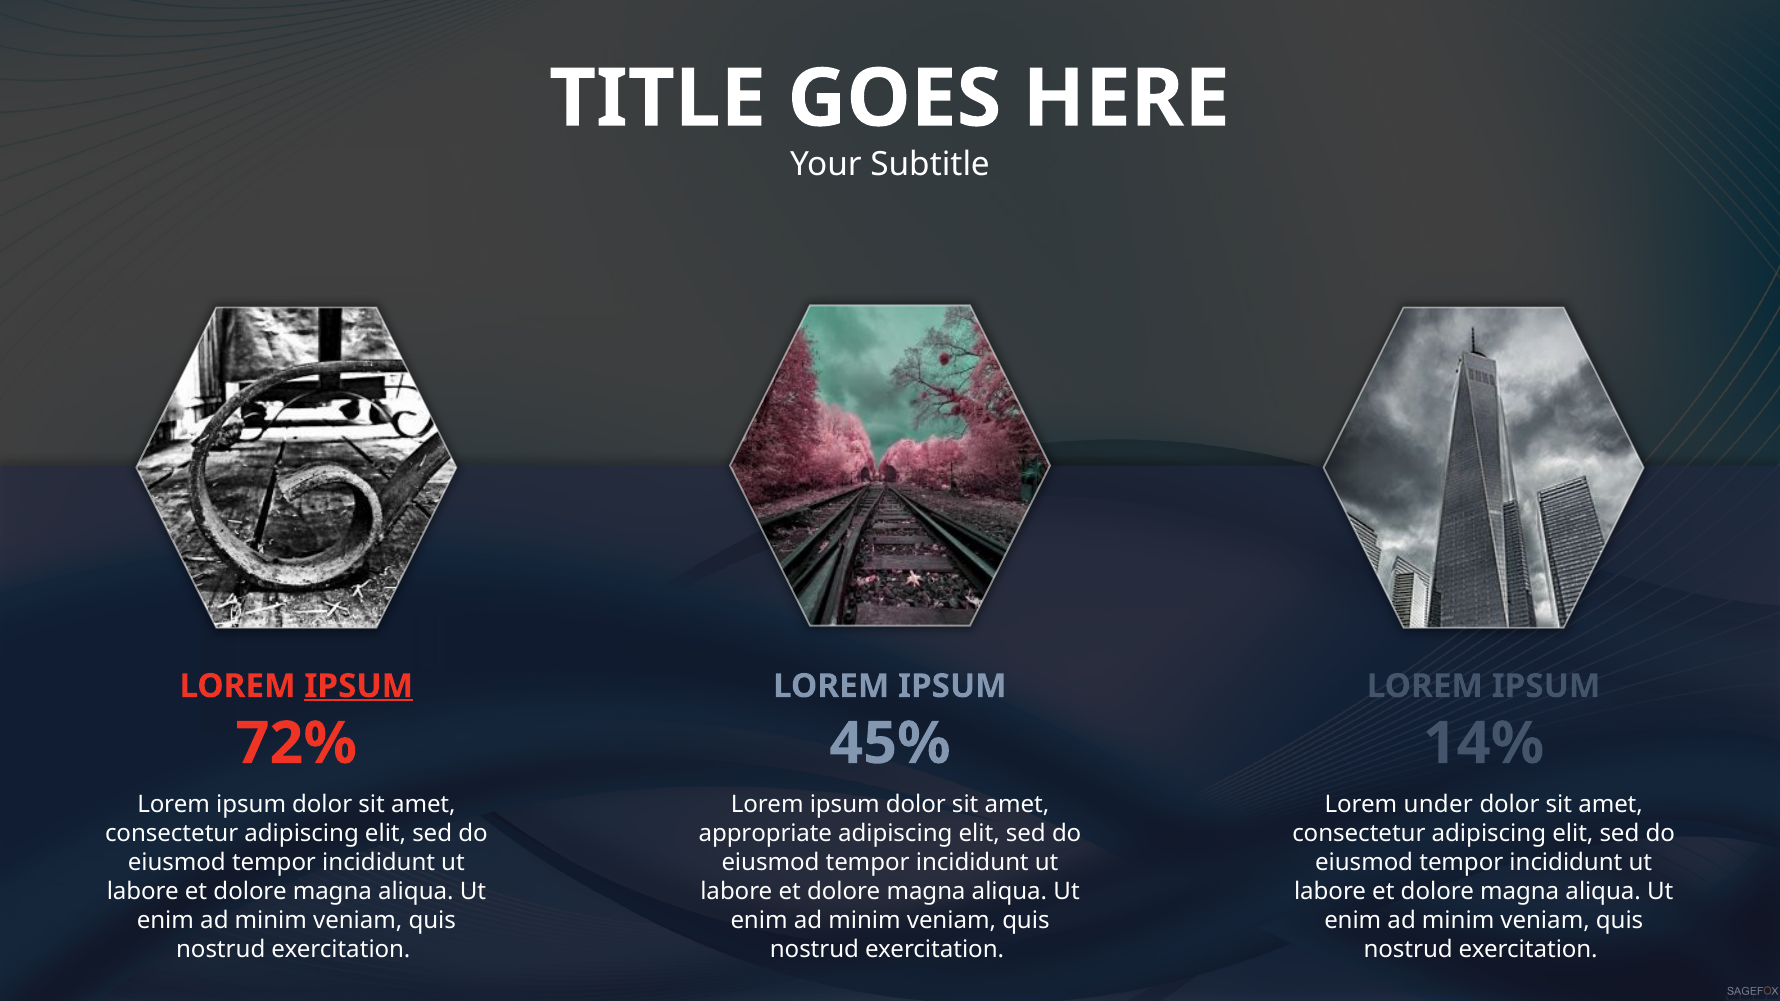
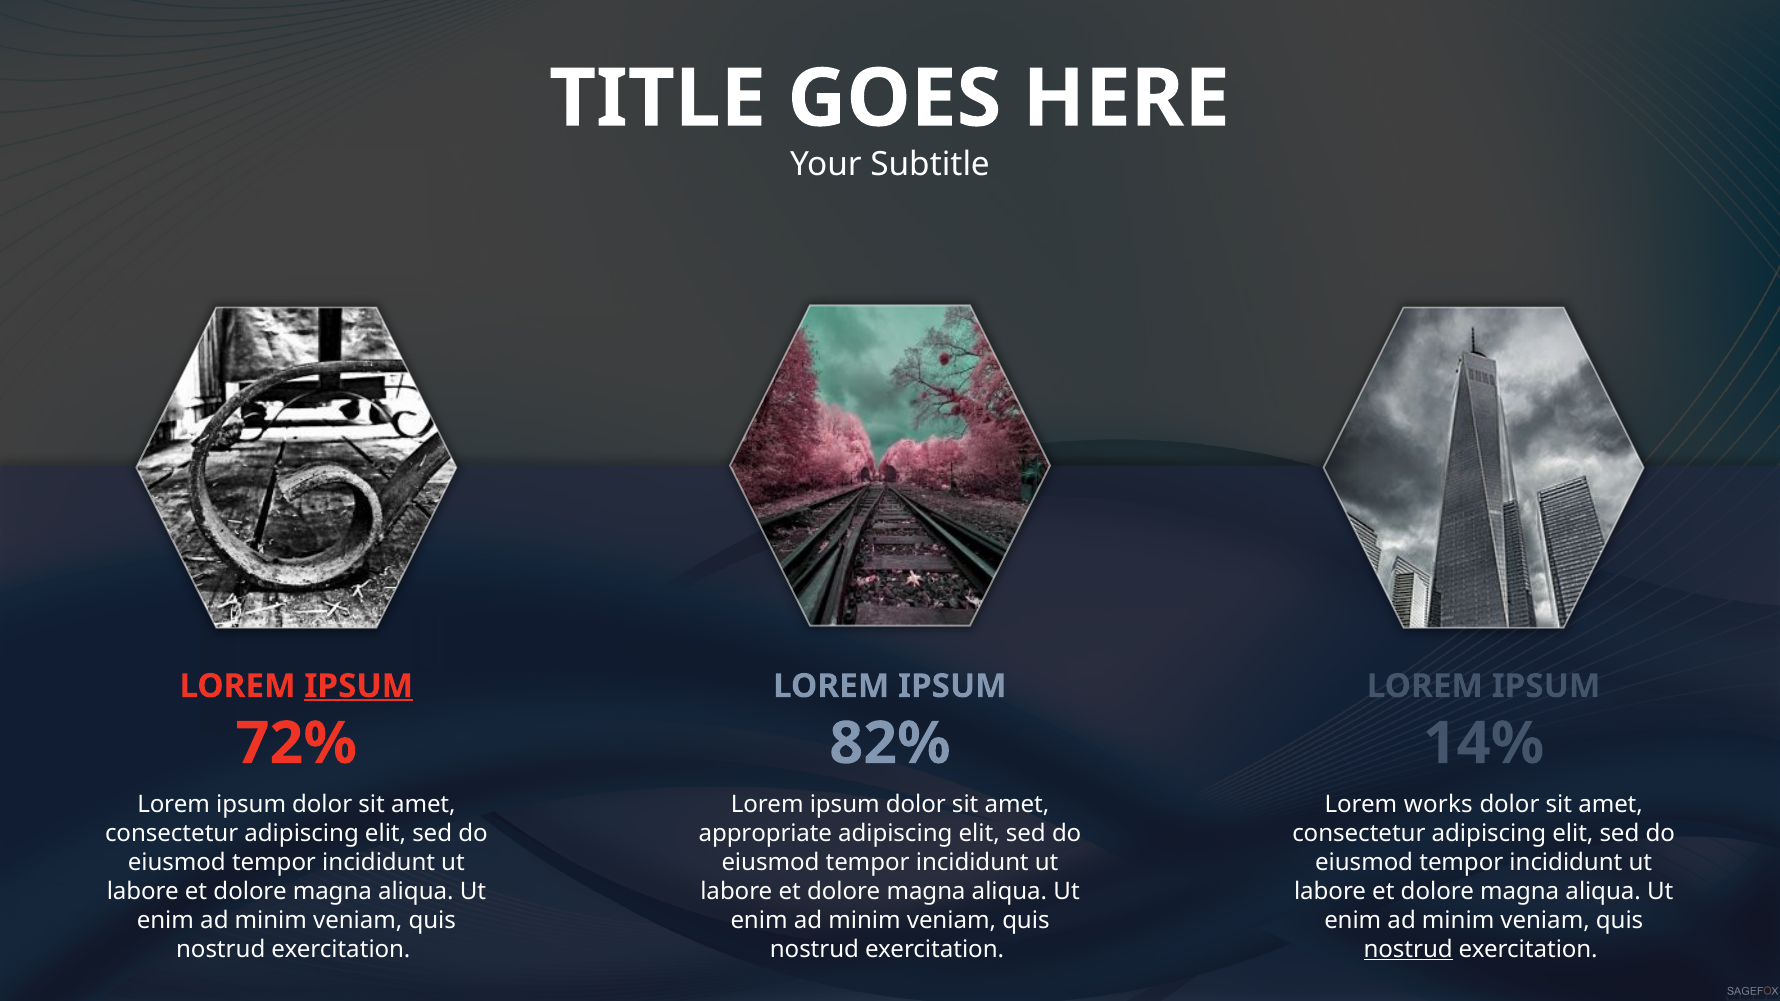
45%: 45% -> 82% (890, 744)
under: under -> works (1438, 805)
nostrud underline: none -> present (1408, 949)
